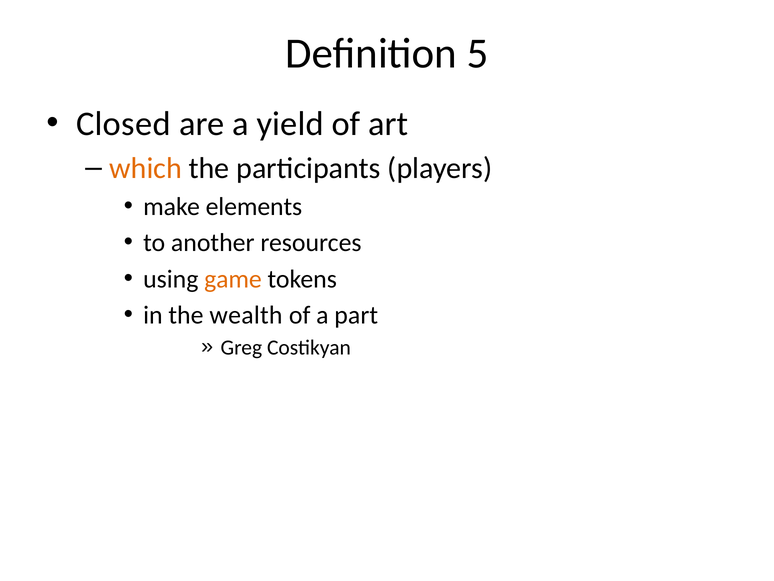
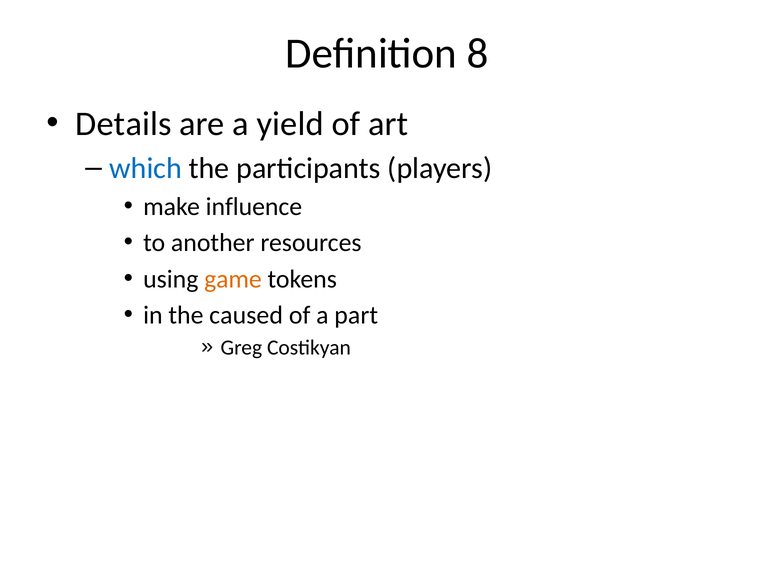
5: 5 -> 8 (478, 53)
Closed: Closed -> Details (124, 124)
which colour: orange -> blue (146, 168)
elements: elements -> influence (254, 207)
wealth: wealth -> caused (246, 315)
